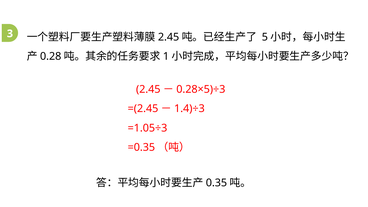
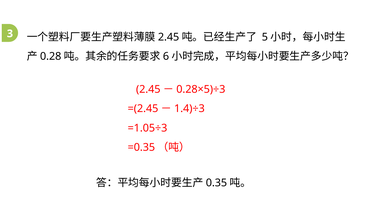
1: 1 -> 6 (166, 56)
